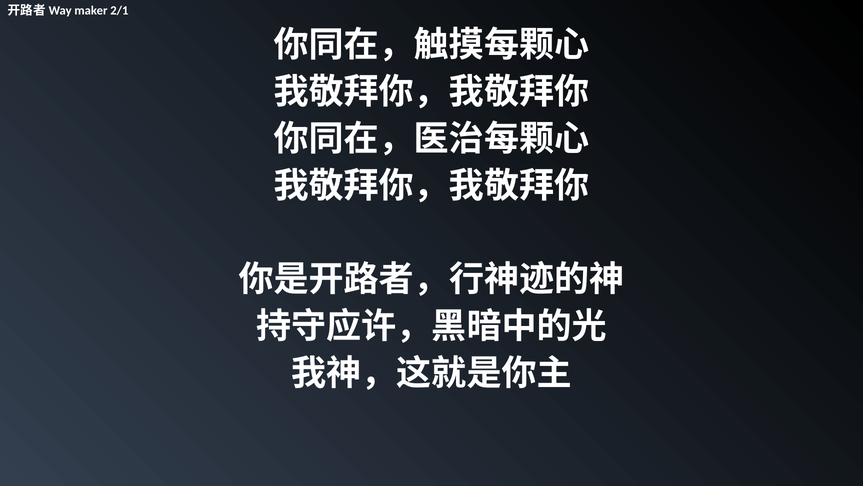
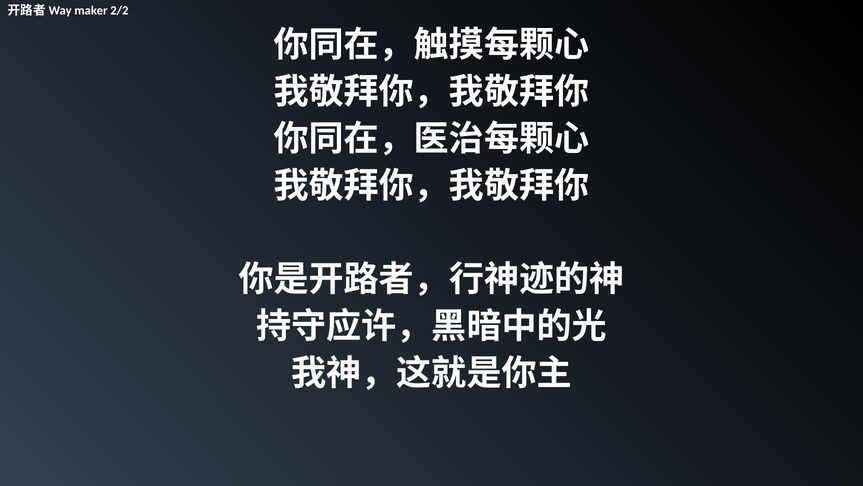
2/1: 2/1 -> 2/2 (119, 11)
